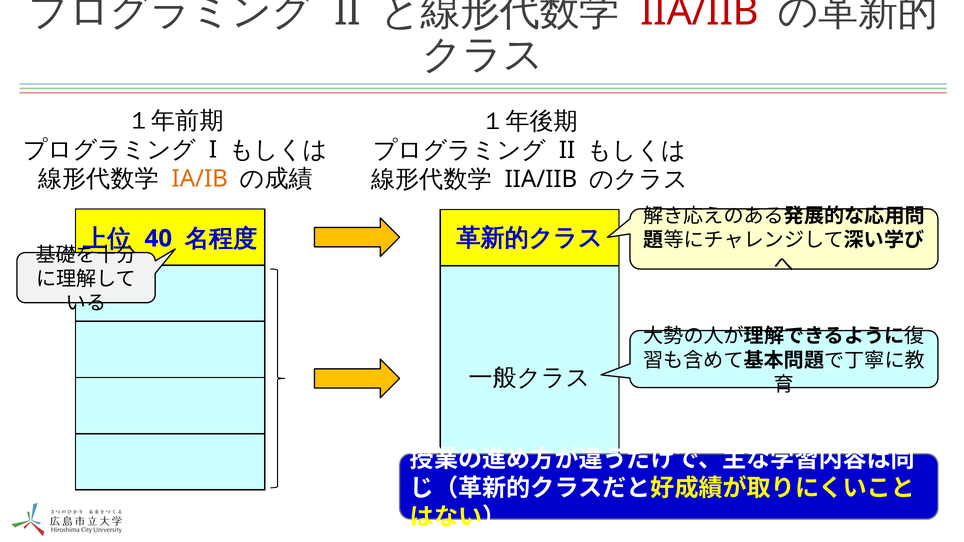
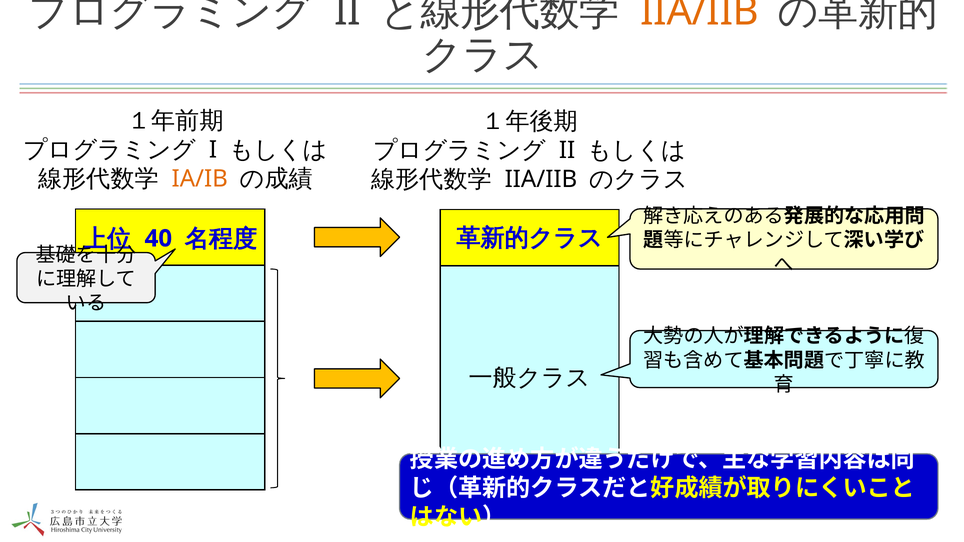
IIA/IIB colour: red -> orange (700, 12)
